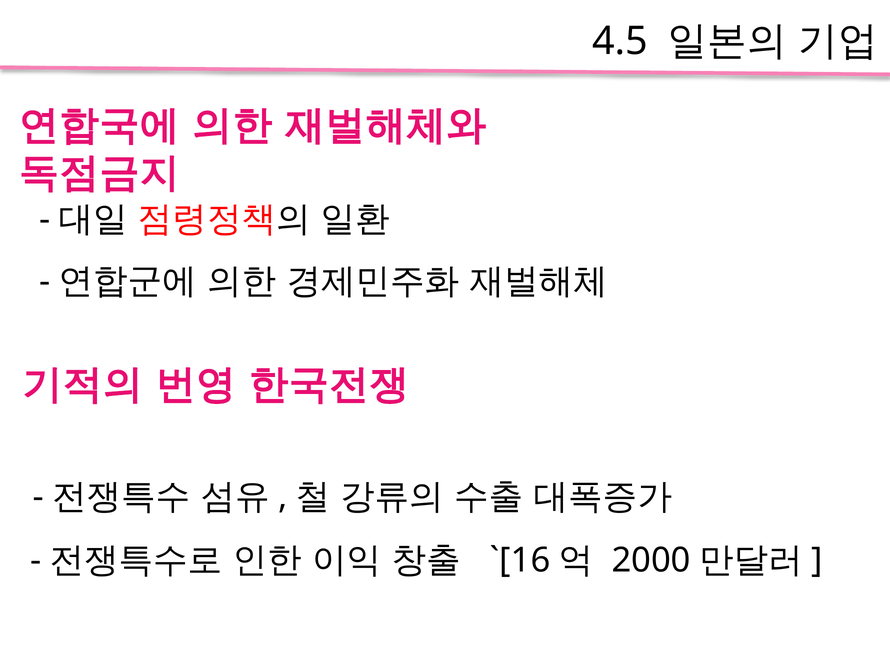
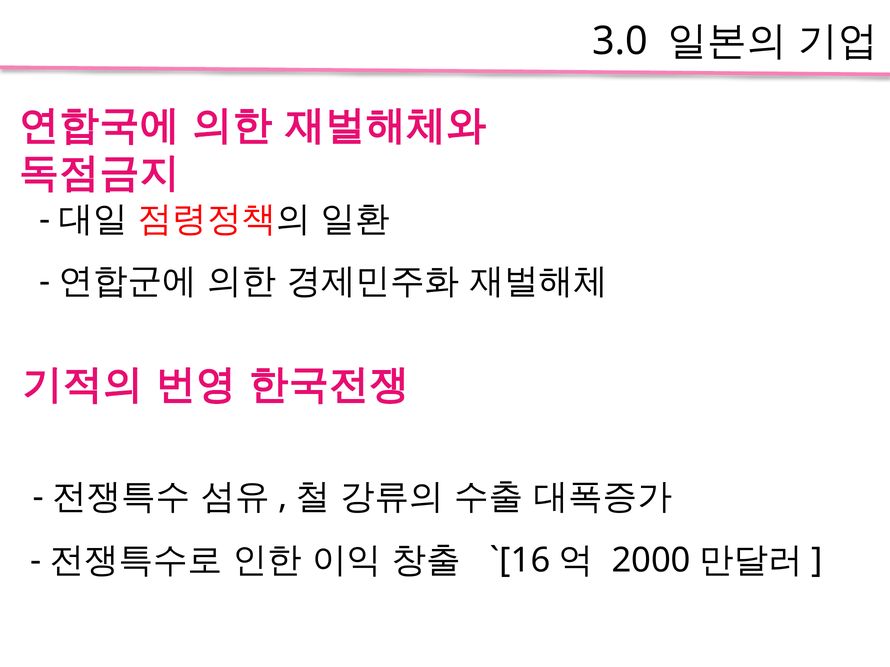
4.5: 4.5 -> 3.0 (620, 41)
